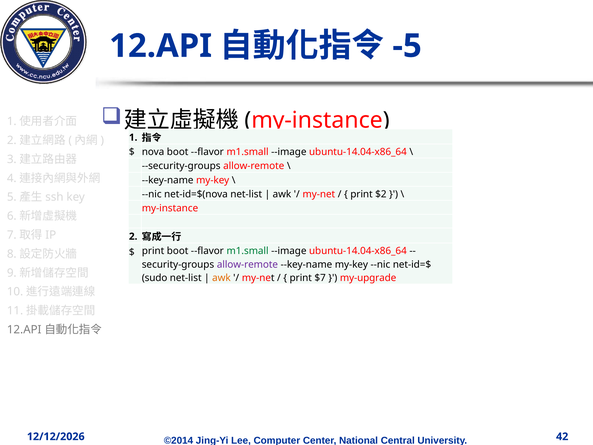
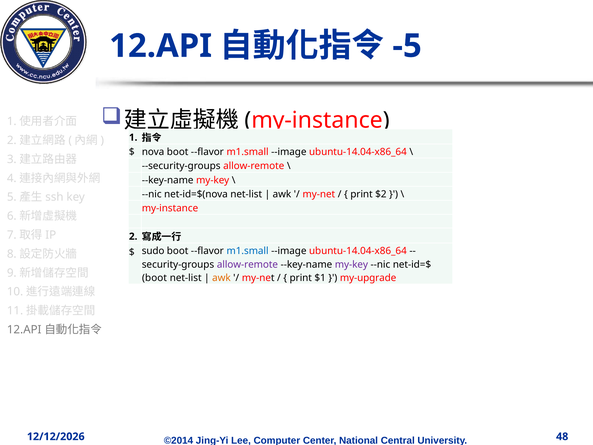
print: print -> sudo (153, 251)
m1.small colour: green -> blue (248, 251)
my-key colour: black -> purple (351, 264)
sudo: sudo -> boot (154, 278)
$7: $7 -> $1 (320, 278)
42: 42 -> 48 (562, 436)
